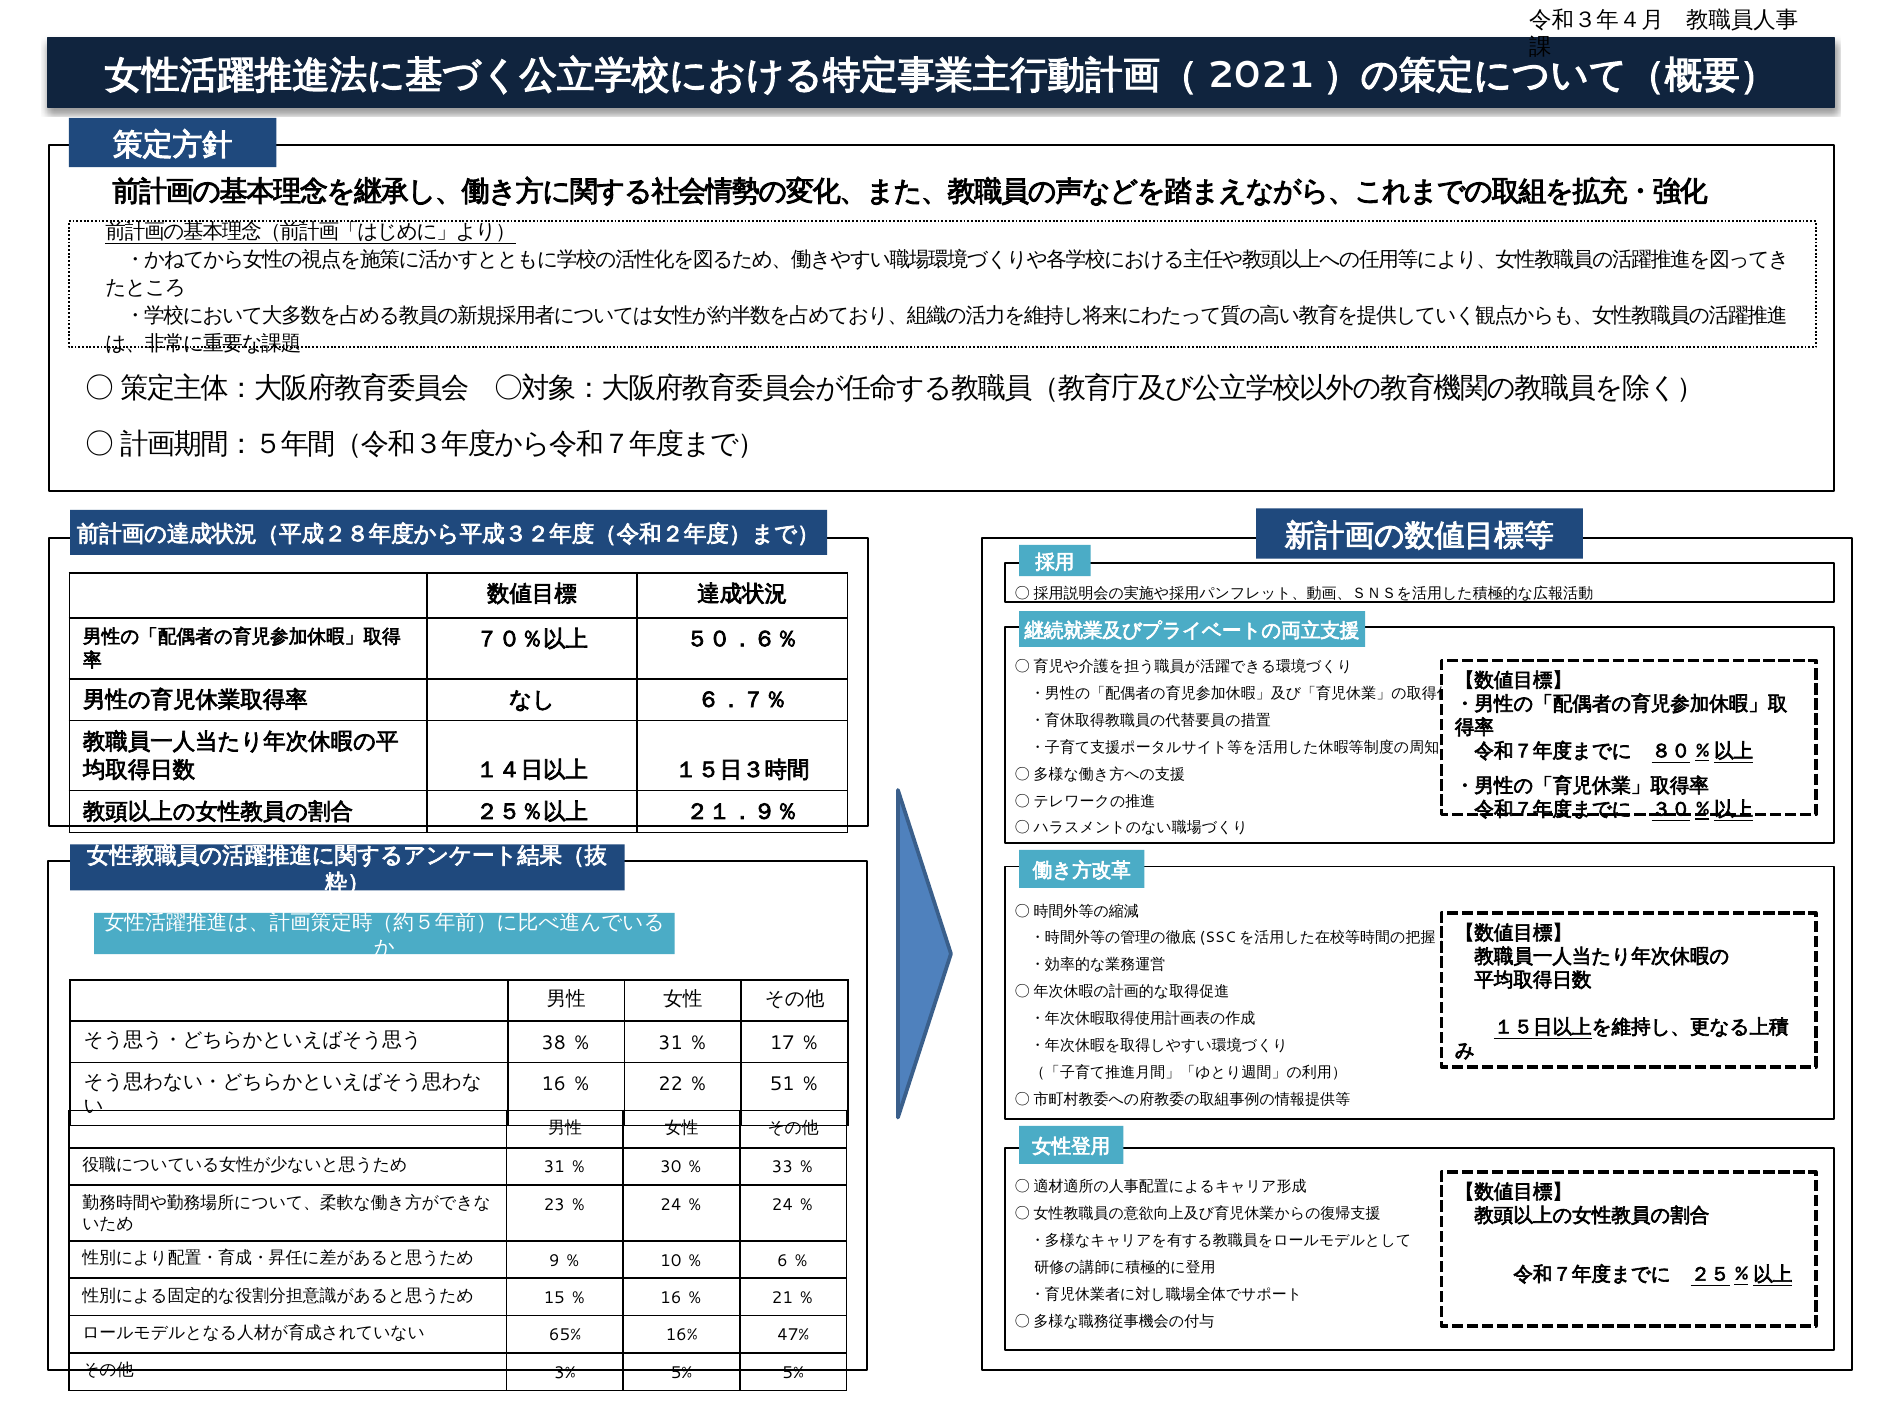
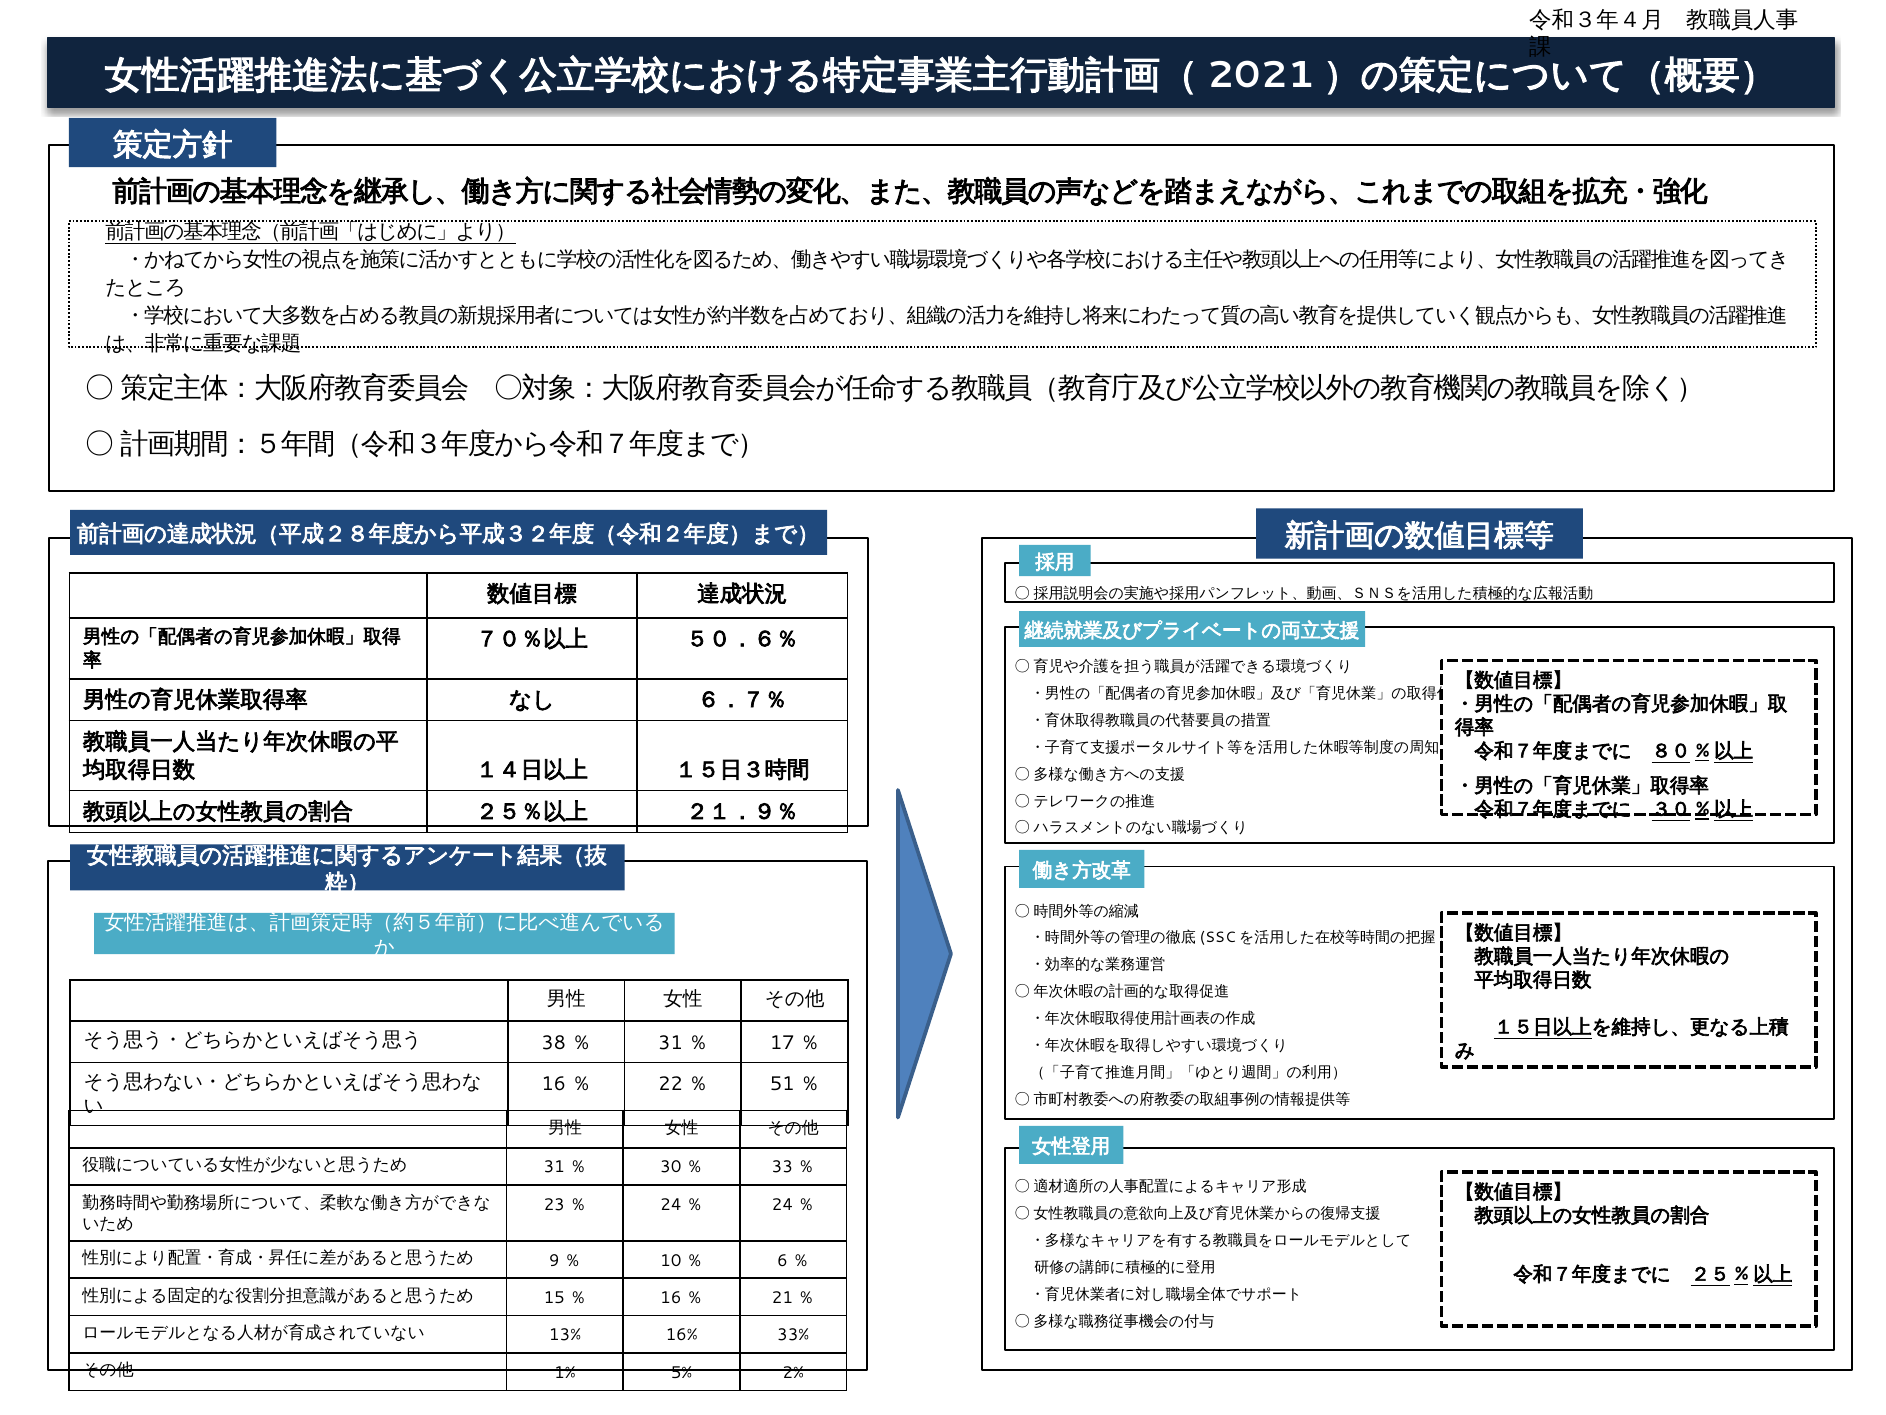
65%: 65% -> 13% (565, 1335)
47%: 47% -> 33% (793, 1335)
3%: 3% -> 1% (565, 1372)
5% 5%: 5% -> 2% (793, 1372)
